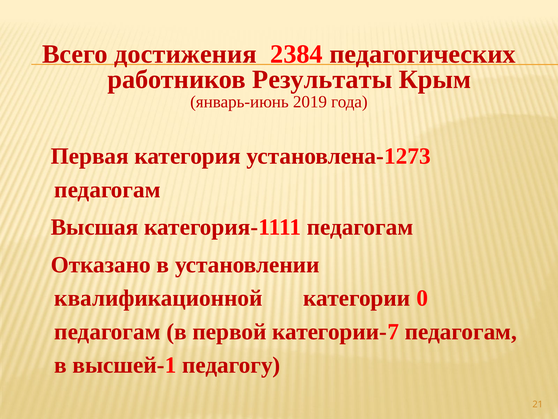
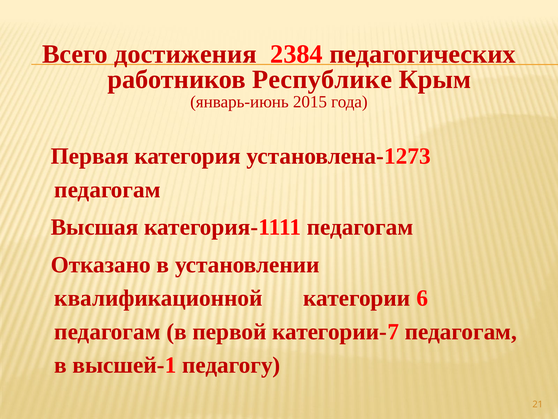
Результаты: Результаты -> Республике (322, 79)
2019: 2019 -> 2015 (310, 102)
0: 0 -> 6 (422, 298)
